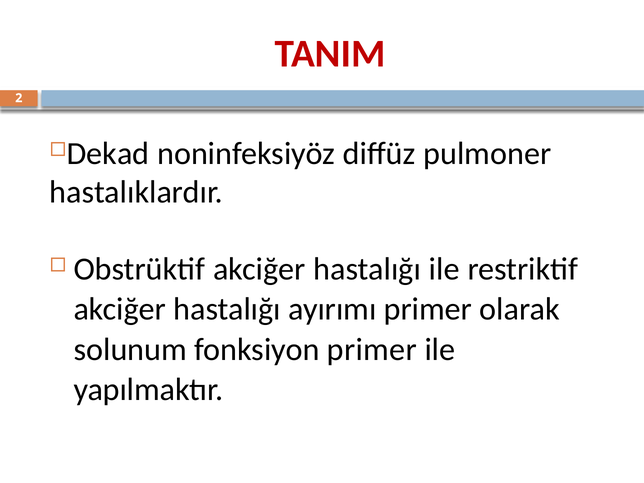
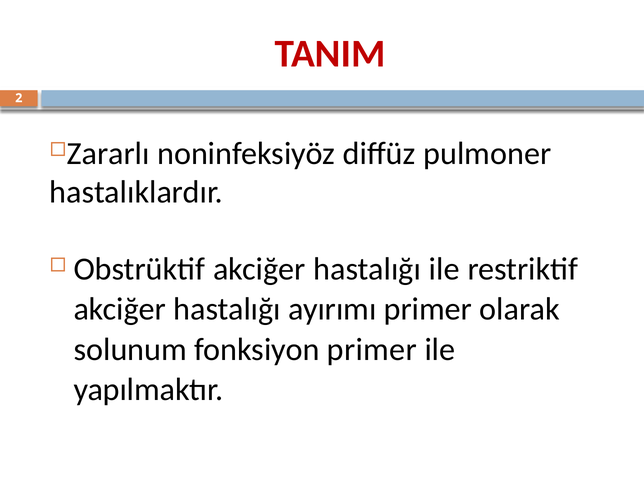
Dekad: Dekad -> Zararlı (108, 154)
